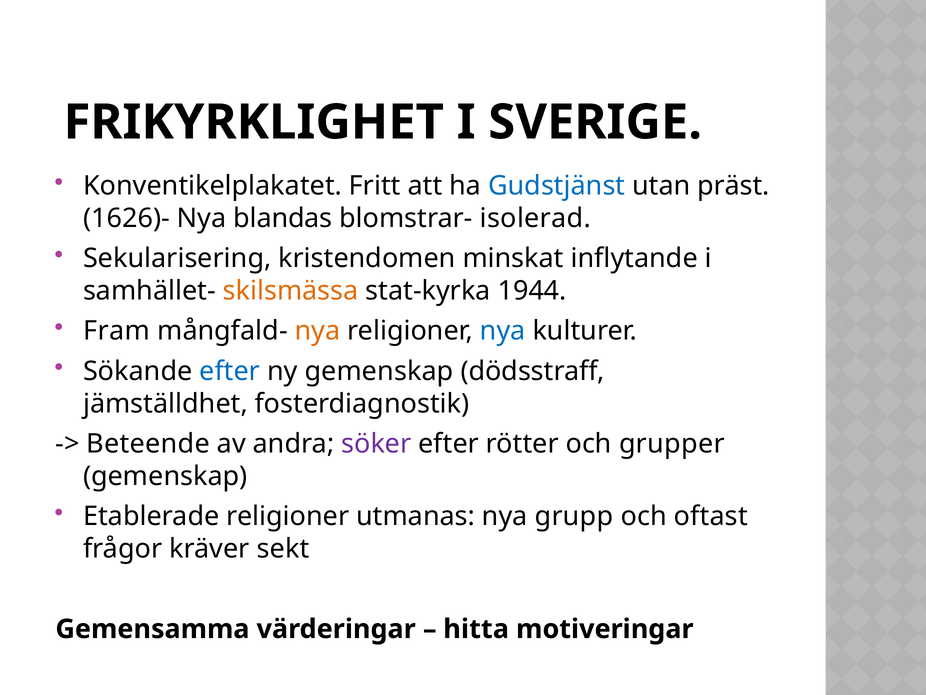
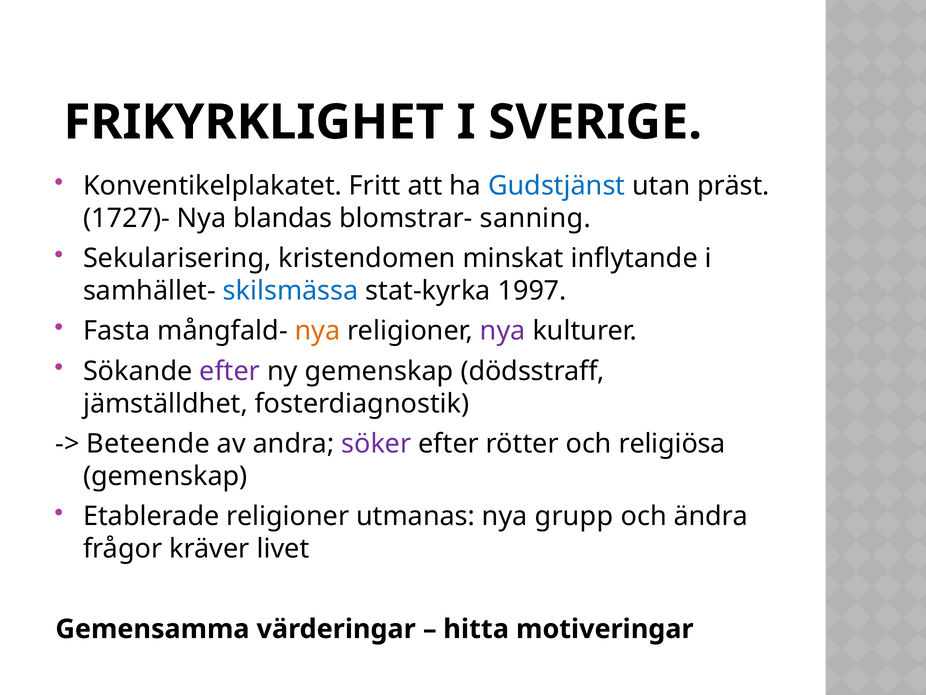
1626)-: 1626)- -> 1727)- (127, 218)
isolerad: isolerad -> sanning (535, 218)
skilsmässa colour: orange -> blue (291, 291)
1944: 1944 -> 1997 (532, 291)
Fram: Fram -> Fasta (117, 331)
nya colour: blue -> purple (503, 331)
efter colour: blue -> purple (230, 371)
grupper: grupper -> religiösa (672, 443)
oftast: oftast -> ändra (711, 516)
sekt: sekt -> livet (283, 548)
